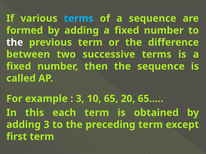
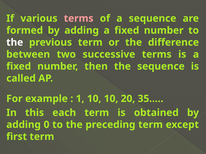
terms colour: light blue -> pink (79, 18)
3: 3 -> 1 (80, 99)
10 65: 65 -> 10 (111, 99)
65…: 65… -> 35… (151, 99)
adding 3: 3 -> 0 (47, 125)
